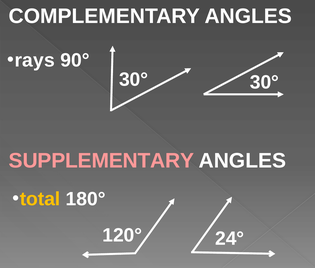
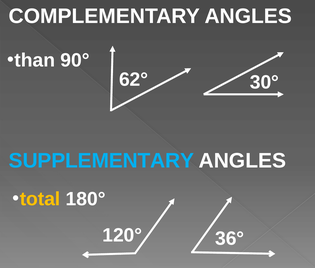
rays: rays -> than (35, 60)
30°: 30° -> 62° (134, 80)
SUPPLEMENTARY colour: pink -> light blue (101, 161)
24°: 24° -> 36° (230, 238)
